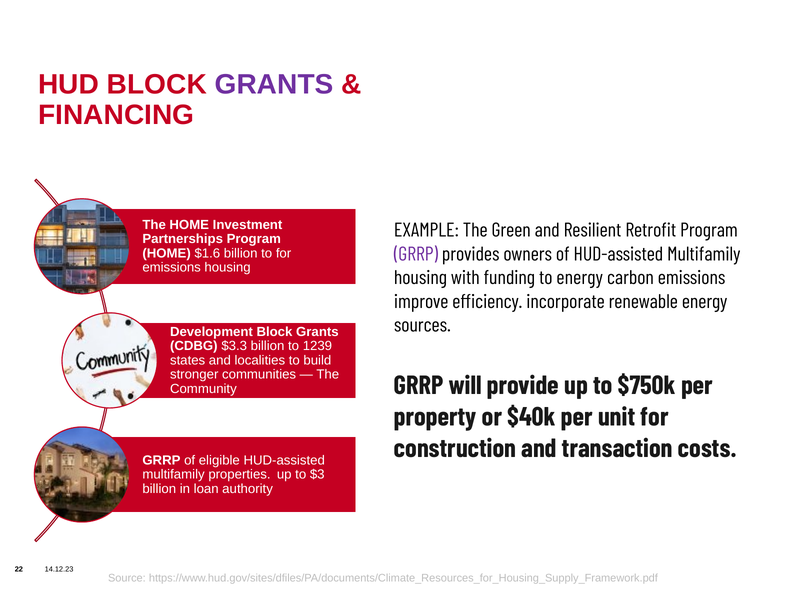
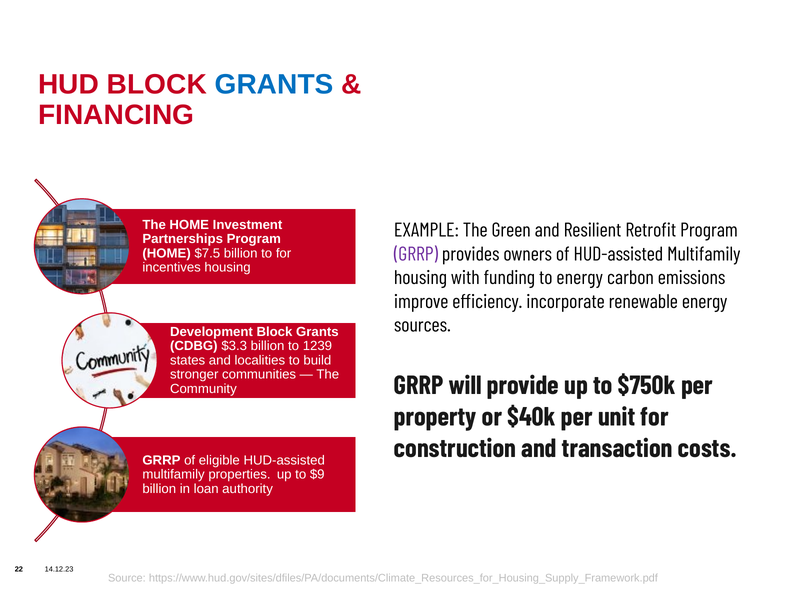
GRANTS colour: purple -> blue (274, 85)
$1.6: $1.6 -> $7.5 (207, 254)
emissions: emissions -> incentives (172, 268)
$3: $3 -> $9 (317, 475)
